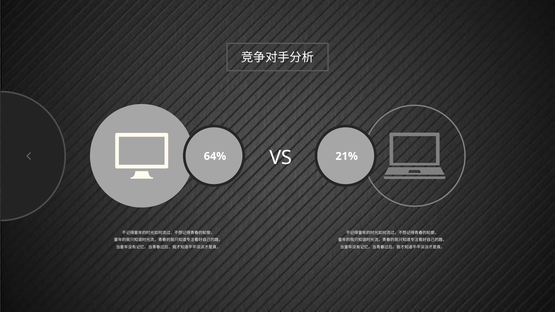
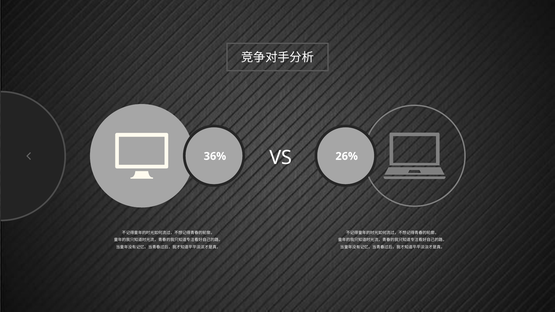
64%: 64% -> 36% (215, 156)
21%: 21% -> 26% (347, 156)
